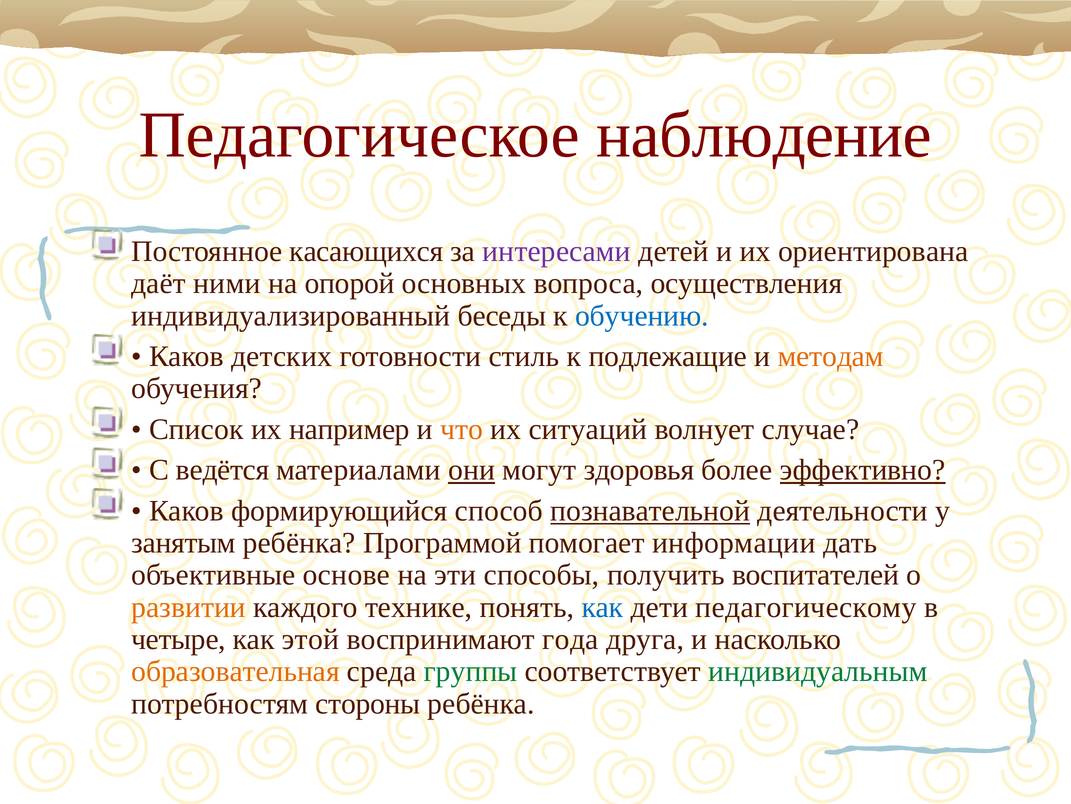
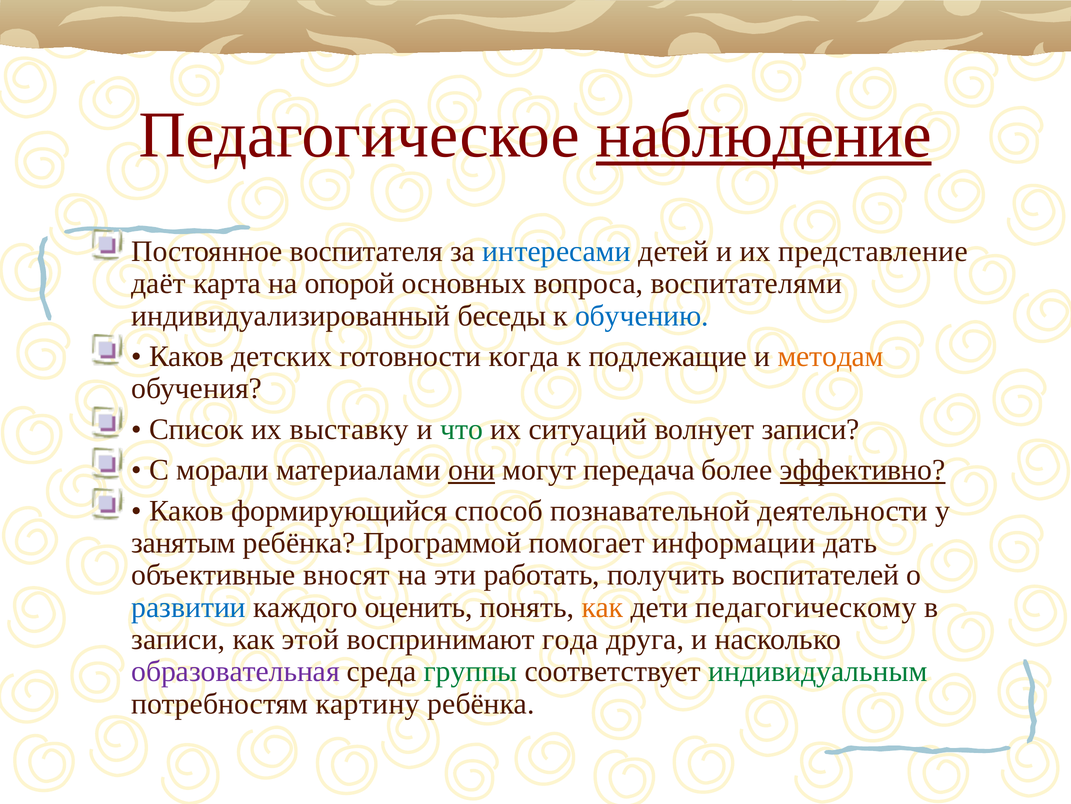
наблюдение underline: none -> present (764, 135)
касающихся: касающихся -> воспитателя (366, 251)
интересами colour: purple -> blue (557, 251)
ориентирована: ориентирована -> представление (873, 251)
ними: ними -> карта (227, 283)
осуществления: осуществления -> воспитателями (746, 283)
стиль: стиль -> когда (524, 356)
например: например -> выставку (349, 429)
что colour: orange -> green (462, 429)
волнует случае: случае -> записи (811, 429)
ведётся: ведётся -> морали (223, 470)
здоровья: здоровья -> передача (639, 470)
познавательной underline: present -> none (650, 510)
основе: основе -> вносят (346, 575)
способы: способы -> работать (542, 575)
развитии colour: orange -> blue (189, 607)
технике: технике -> оценить (419, 607)
как colour: blue -> orange (603, 607)
четыре: четыре -> записи (178, 639)
образовательная colour: orange -> purple (235, 671)
стороны: стороны -> картину (368, 703)
